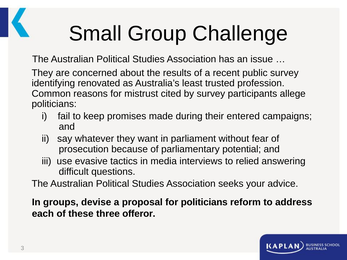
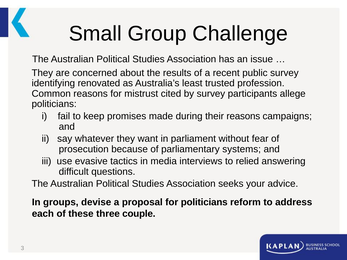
their entered: entered -> reasons (243, 116)
potential: potential -> systems (242, 149)
offeror: offeror -> couple (139, 214)
